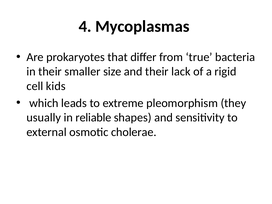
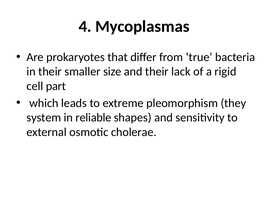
kids: kids -> part (56, 86)
usually: usually -> system (44, 118)
